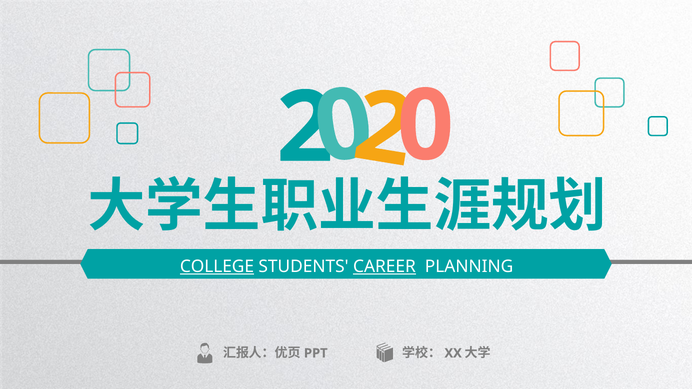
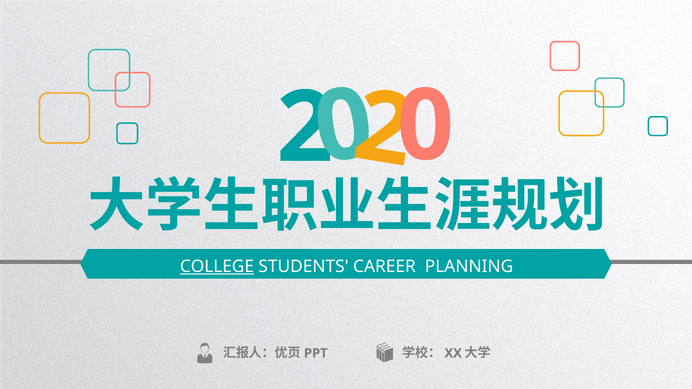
CAREER underline: present -> none (384, 267)
